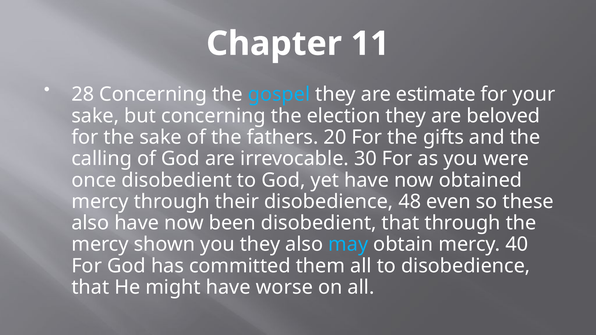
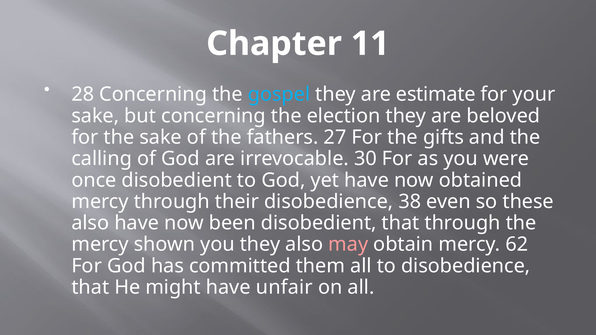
20: 20 -> 27 (335, 137)
48: 48 -> 38 (410, 202)
may colour: light blue -> pink (348, 245)
40: 40 -> 62 (517, 245)
worse: worse -> unfair (284, 287)
